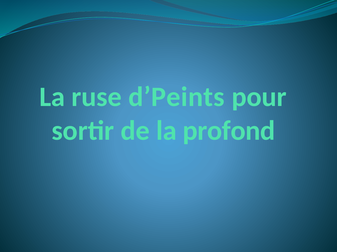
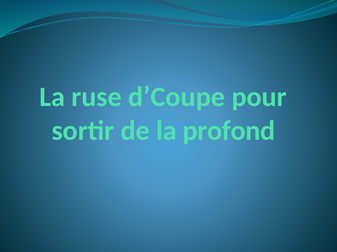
d’Peints: d’Peints -> d’Coupe (177, 97)
